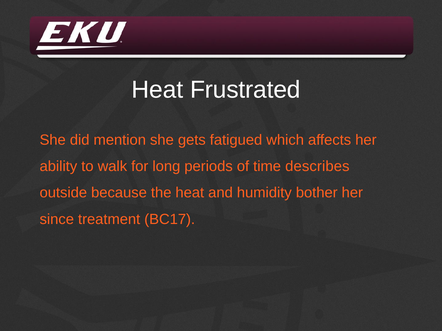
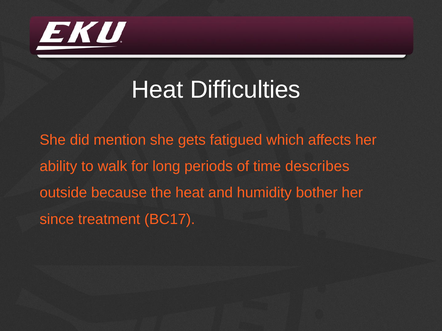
Frustrated: Frustrated -> Difficulties (245, 90)
